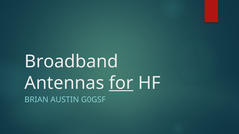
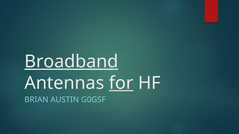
Broadband underline: none -> present (71, 62)
